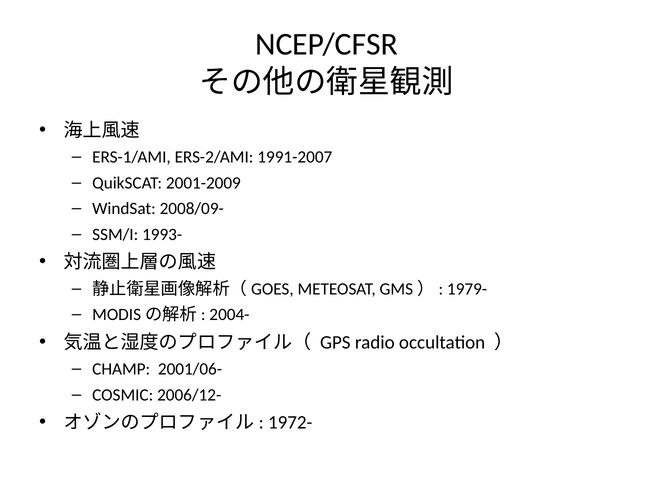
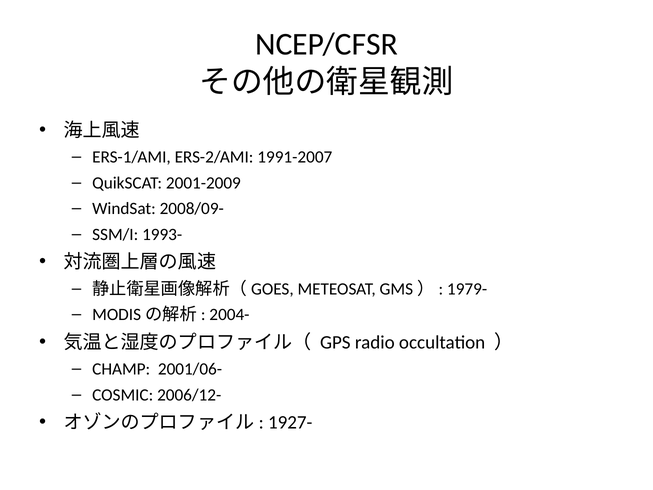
1972-: 1972- -> 1927- (290, 422)
